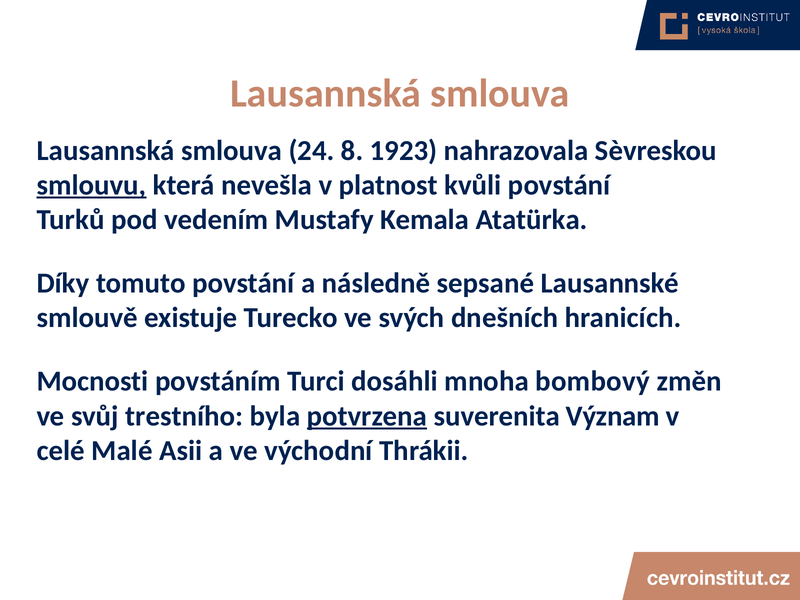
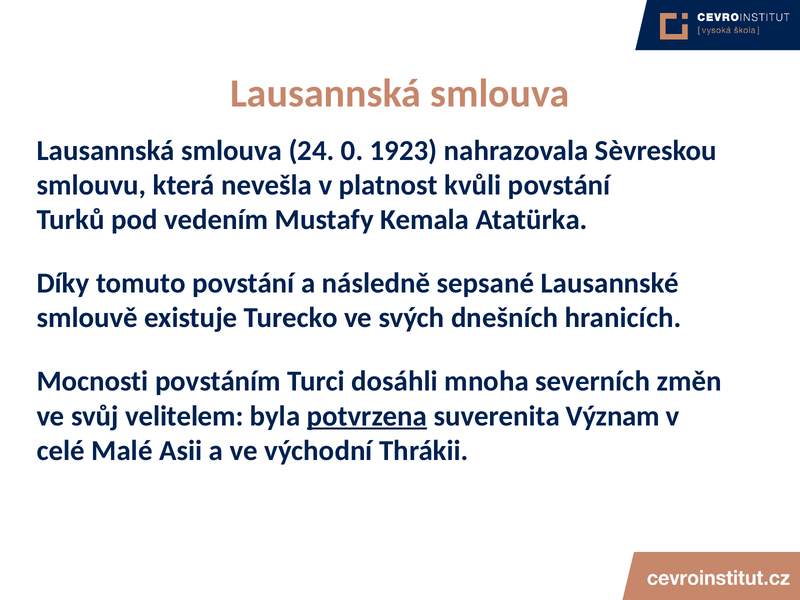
8: 8 -> 0 (352, 150)
smlouvu underline: present -> none (92, 185)
bombový: bombový -> severních (593, 381)
trestního: trestního -> velitelem (184, 416)
